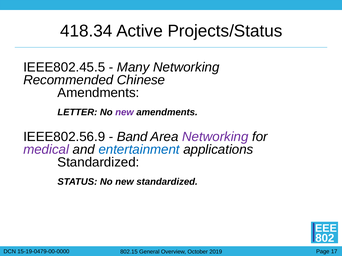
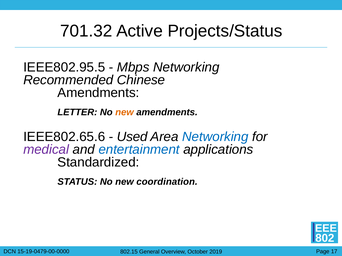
418.34: 418.34 -> 701.32 (86, 31)
IEEE802.45.5: IEEE802.45.5 -> IEEE802.95.5 (64, 67)
Many: Many -> Mbps (133, 67)
new colour: purple -> orange (125, 113)
IEEE802.56.9: IEEE802.56.9 -> IEEE802.65.6 (64, 137)
Band: Band -> Used (132, 137)
Networking colour: purple -> blue (215, 137)
new standardized: standardized -> coordination (167, 182)
